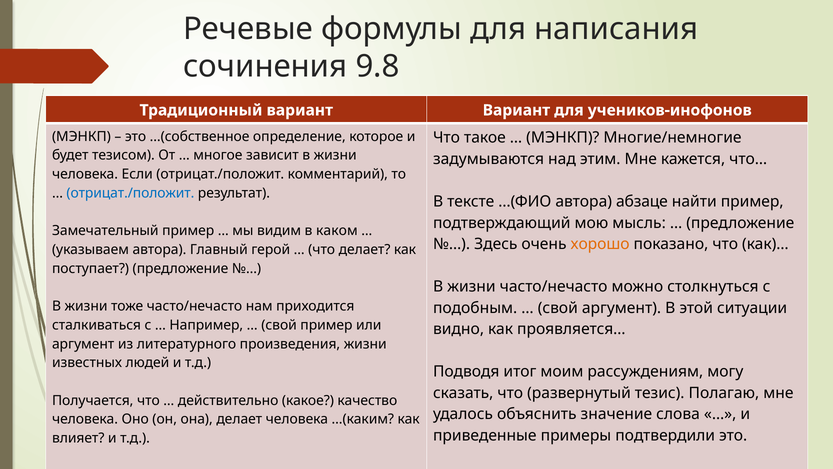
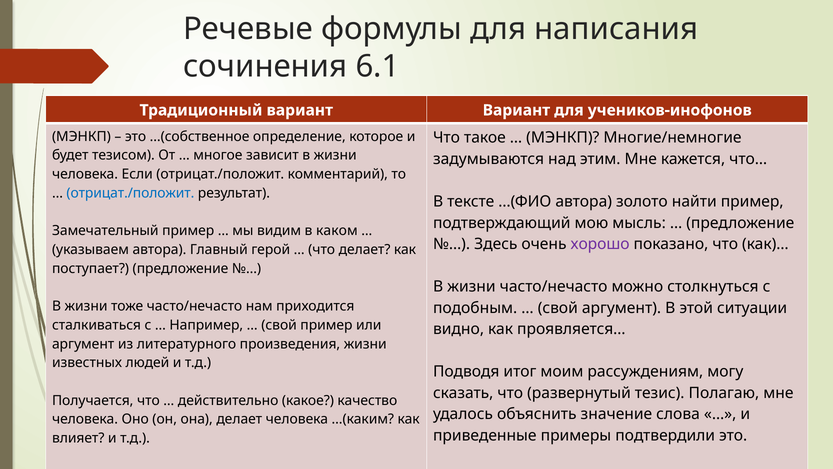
9.8: 9.8 -> 6.1 (378, 66)
абзаце: абзаце -> золото (642, 201)
хорошо colour: orange -> purple (600, 244)
